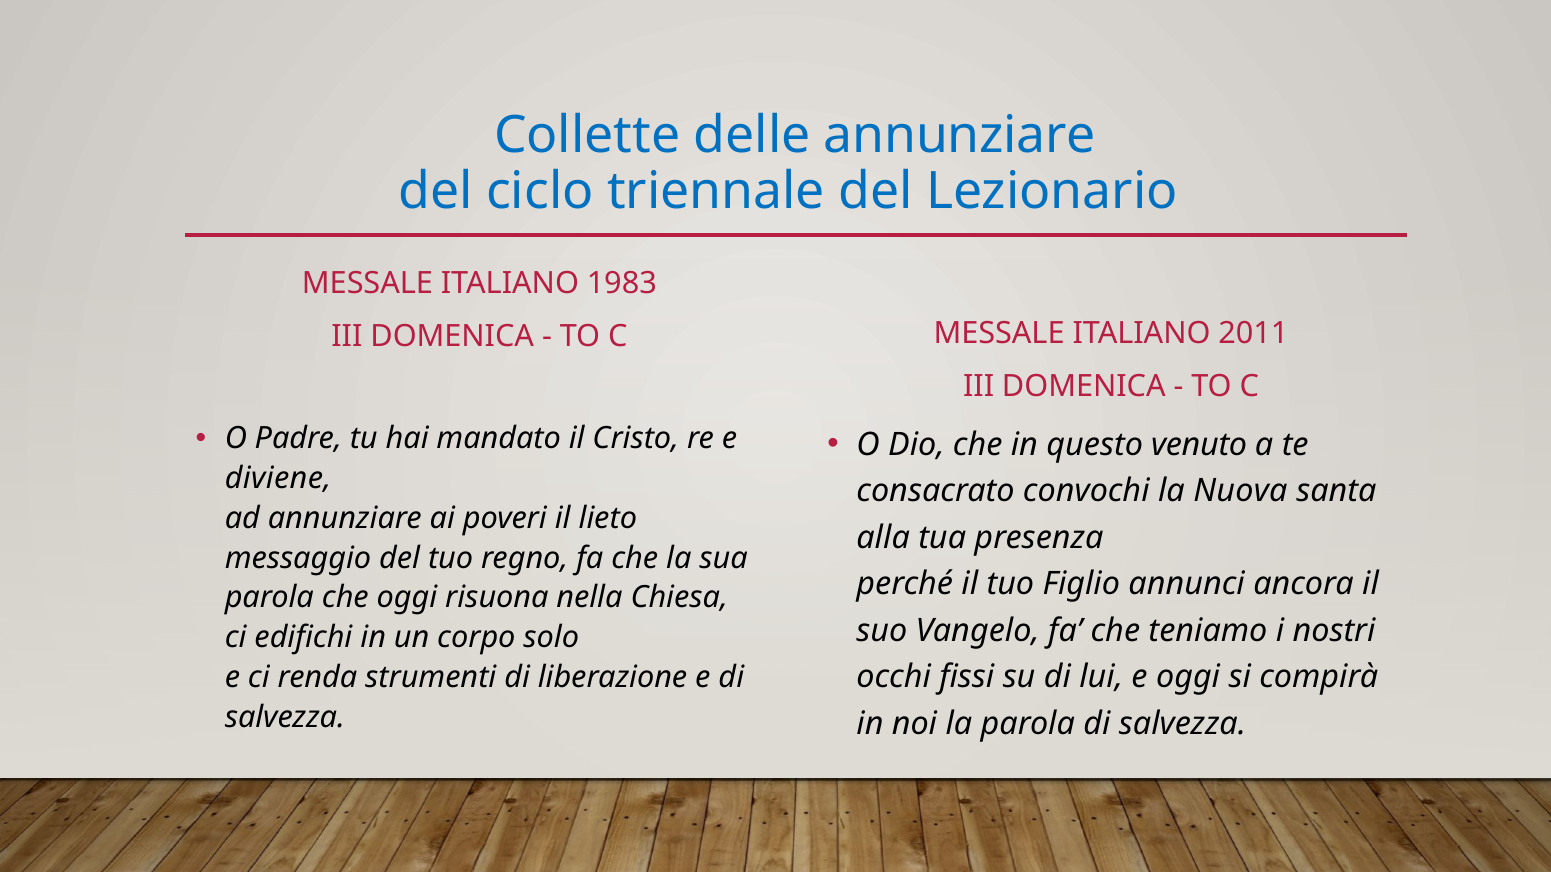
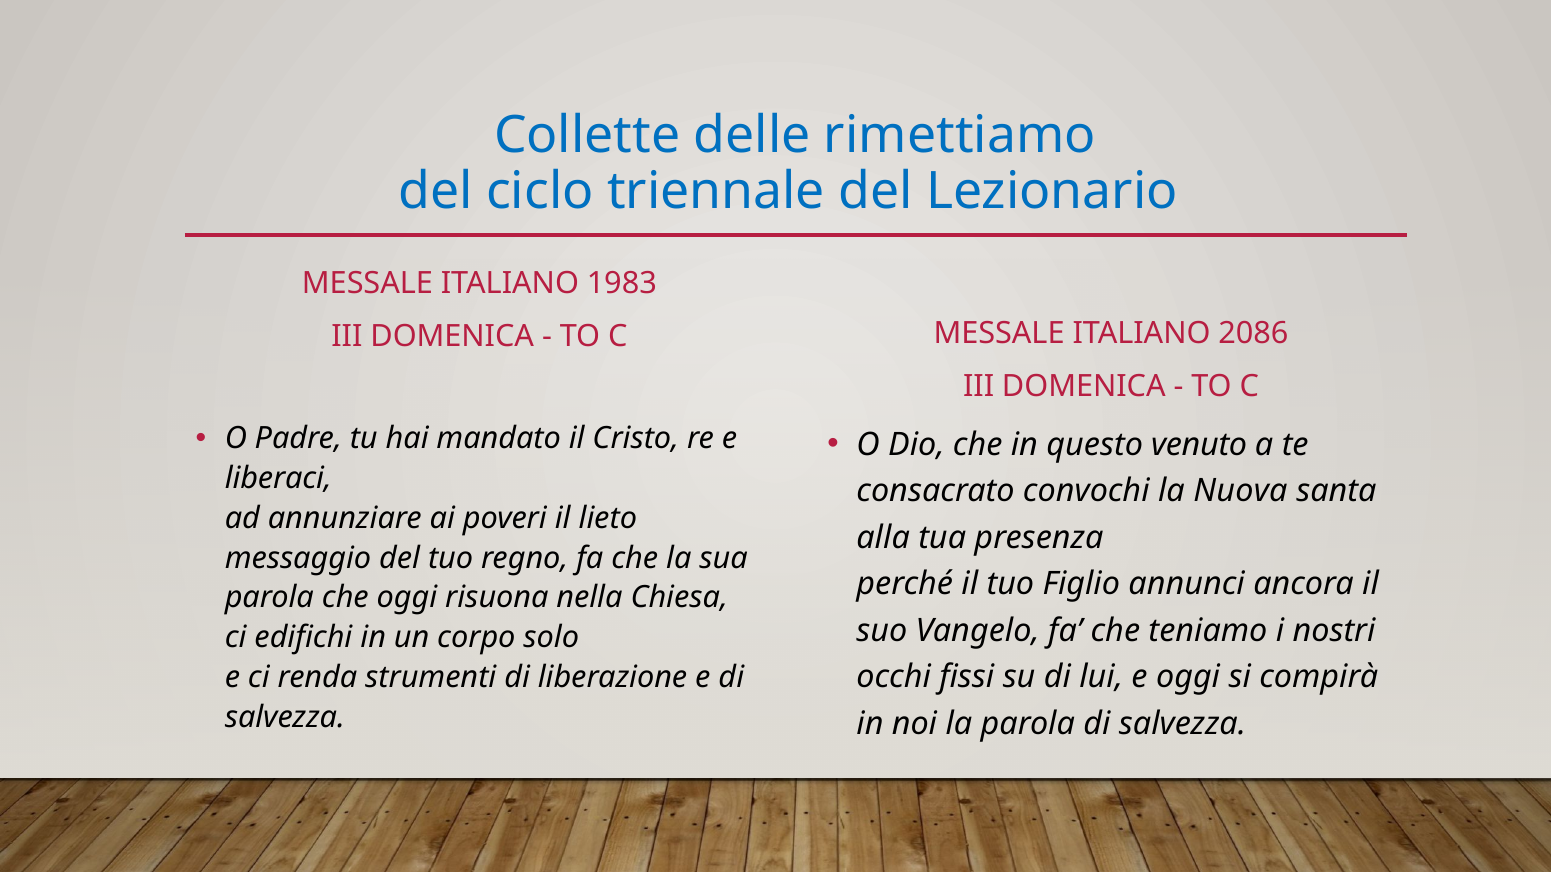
delle annunziare: annunziare -> rimettiamo (960, 136)
2011: 2011 -> 2086 (1253, 334)
diviene: diviene -> liberaci (278, 479)
